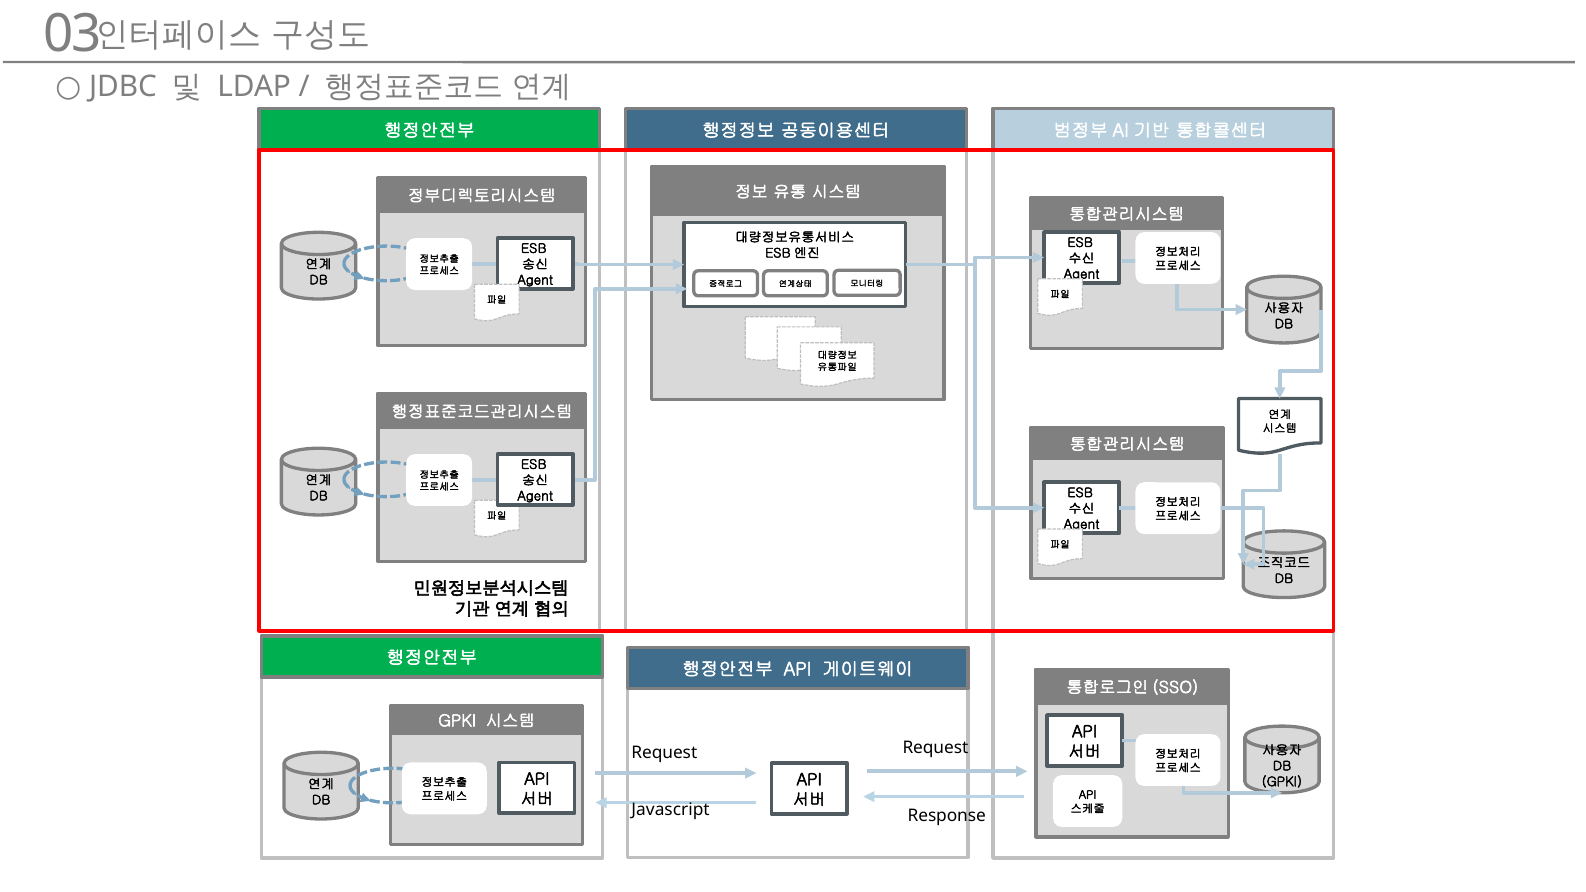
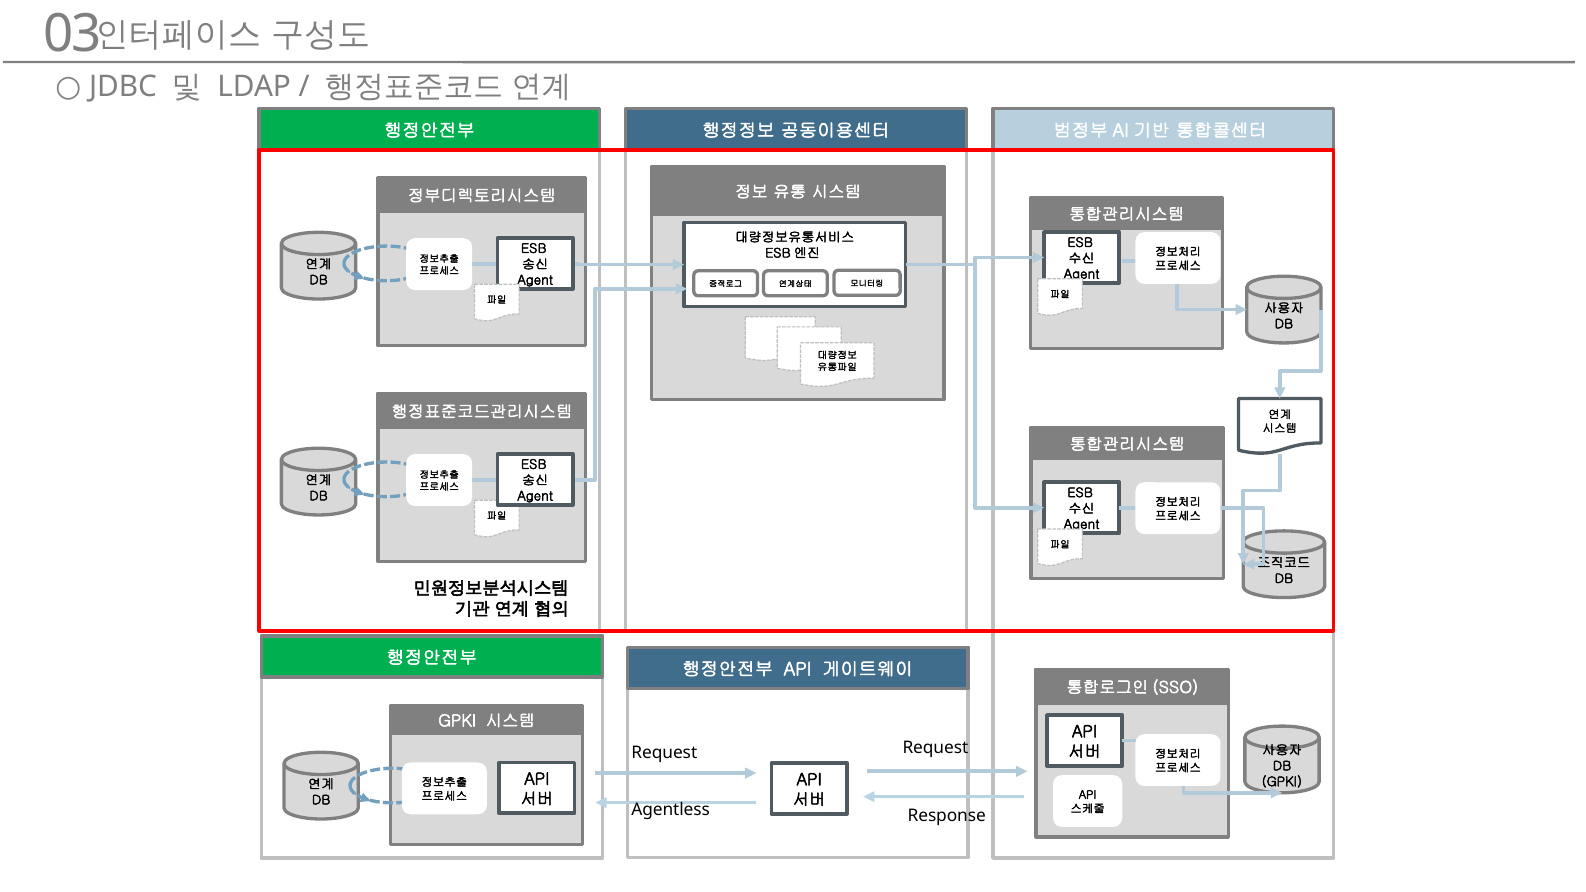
Javascript: Javascript -> Agentless (671, 810)
